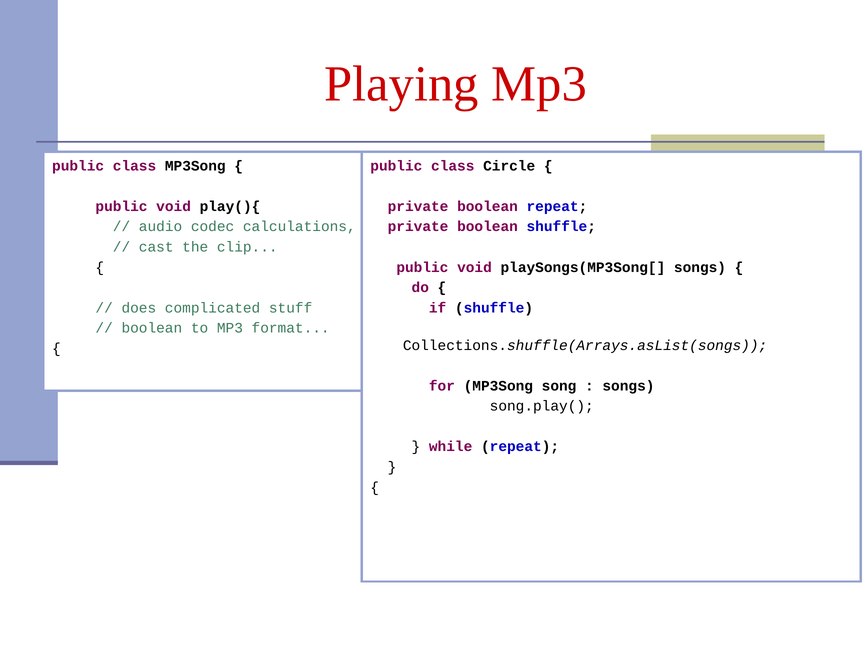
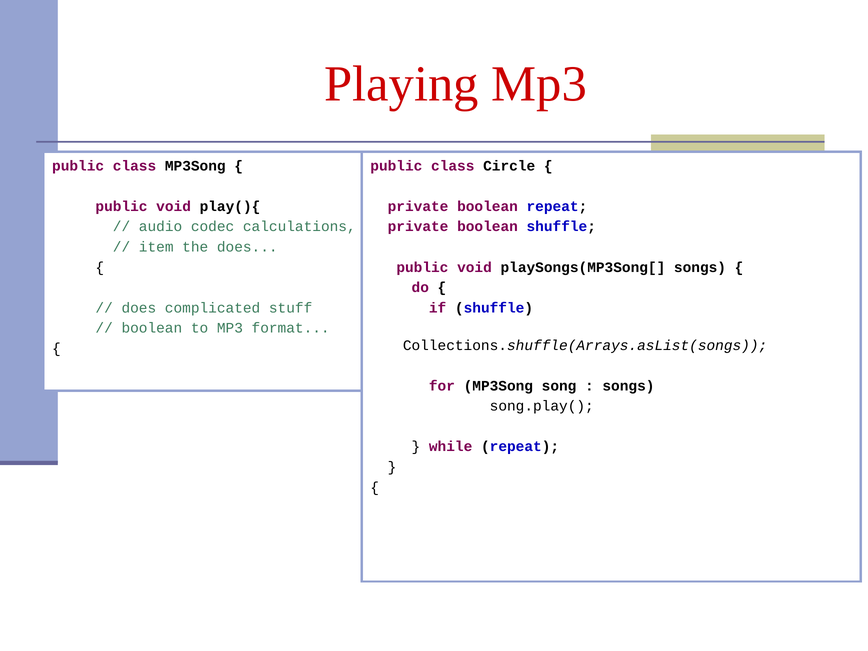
cast: cast -> item (156, 247)
the clip: clip -> does (247, 247)
